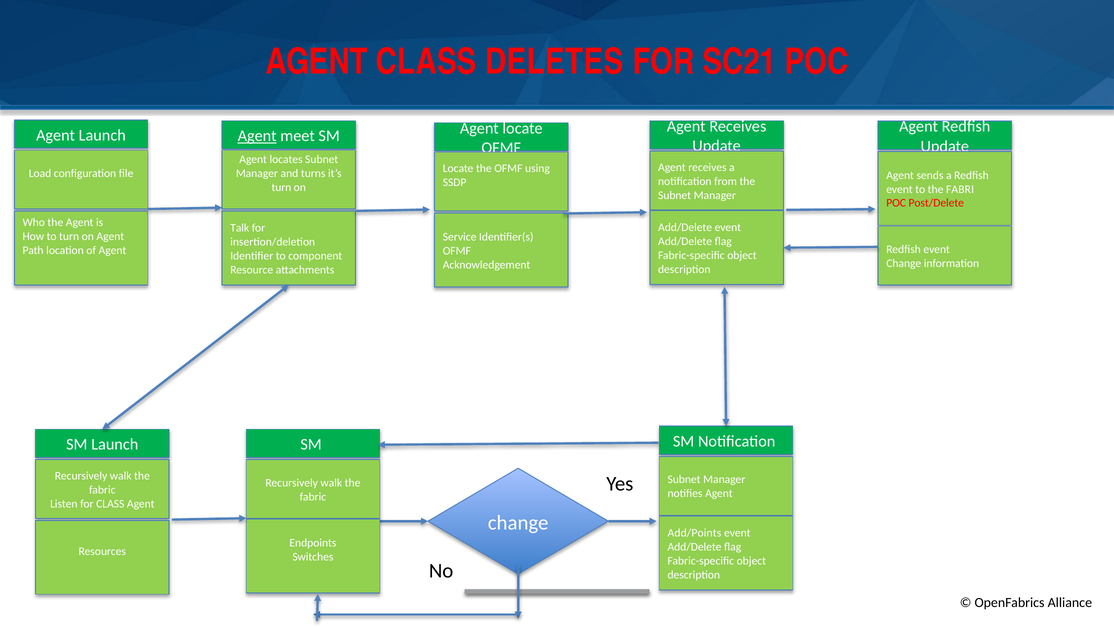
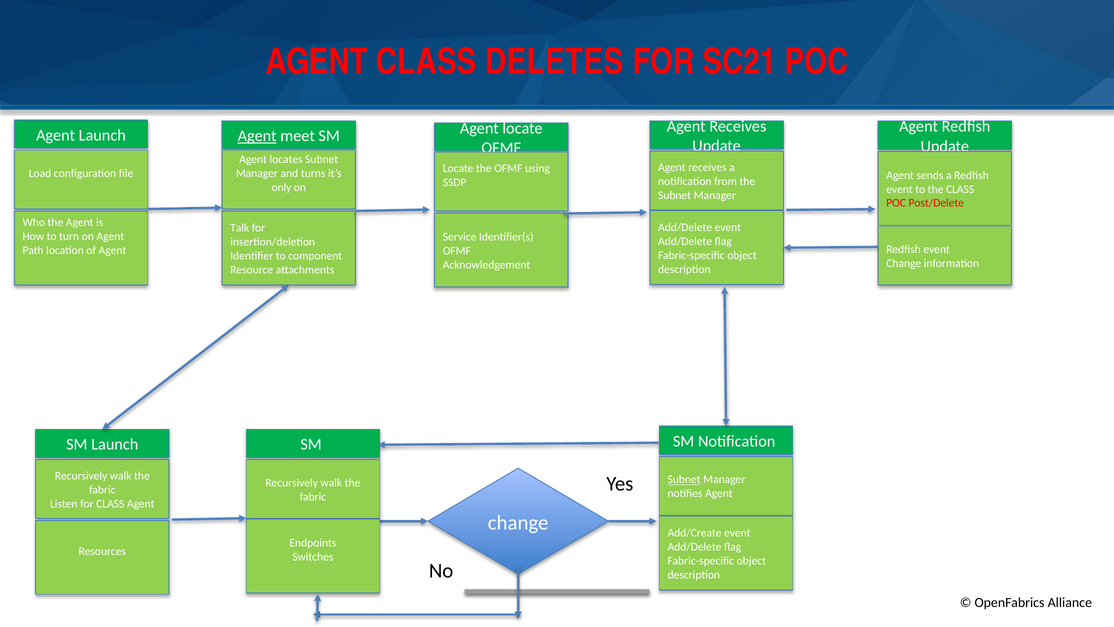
turn: turn -> only (281, 187)
the FABRI: FABRI -> CLASS (960, 189)
Subnet underline: none -> present (684, 479)
Add/Points: Add/Points -> Add/Create (695, 533)
